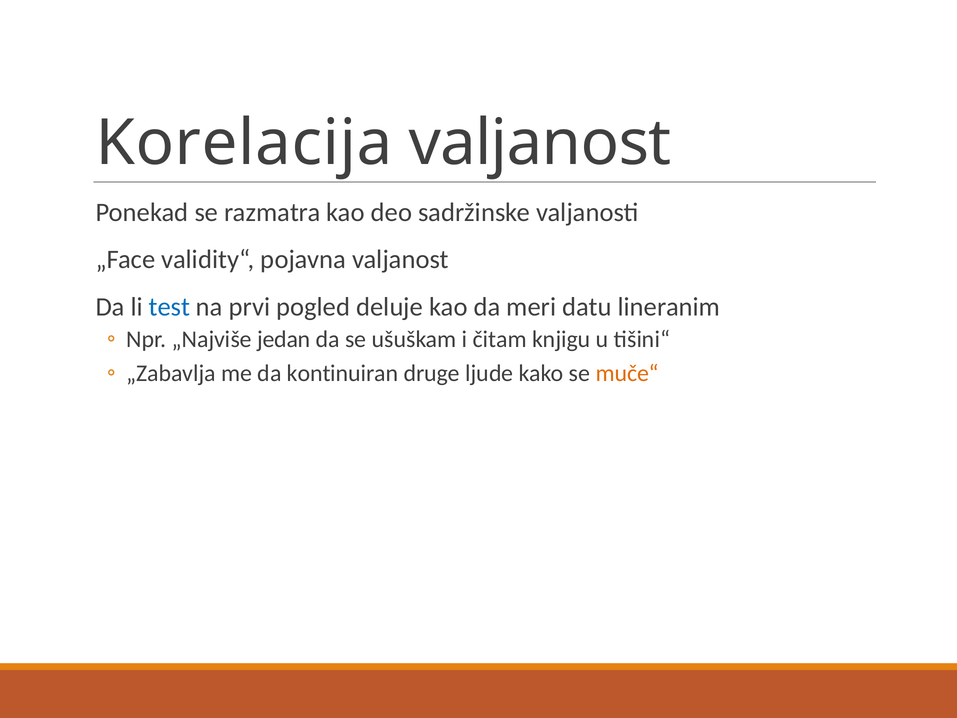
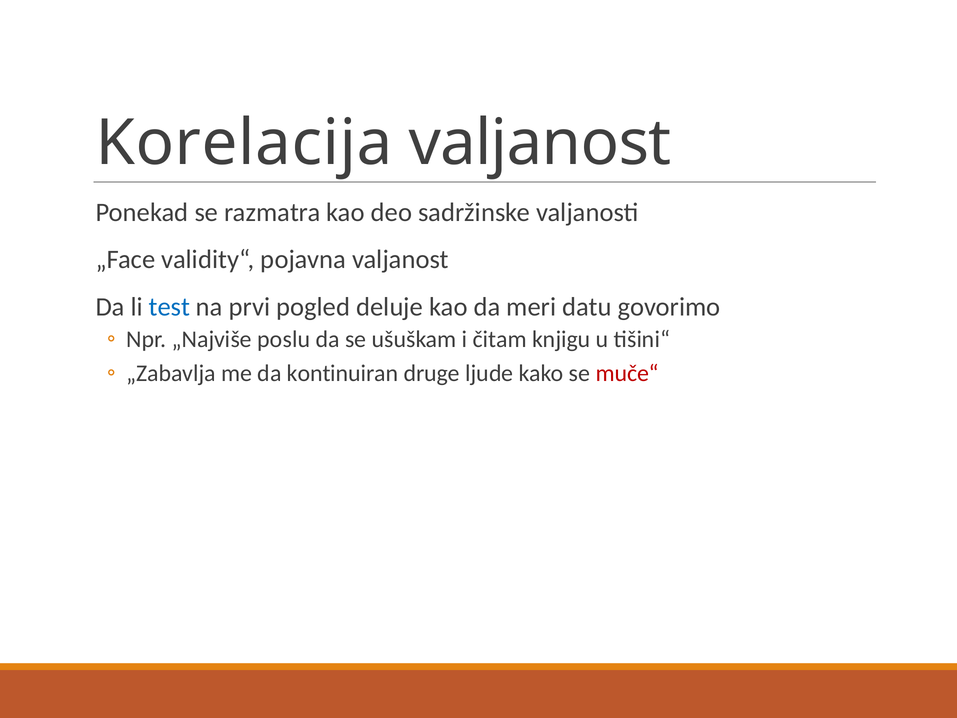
lineranim: lineranim -> govorimo (669, 307)
jedan: jedan -> poslu (284, 339)
muče“ colour: orange -> red (627, 373)
